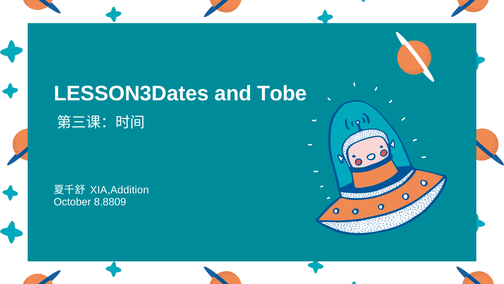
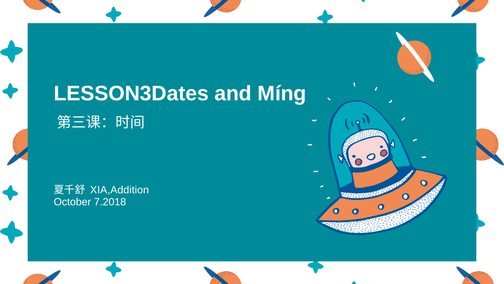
Tobe: Tobe -> Míng (282, 93)
8.8809: 8.8809 -> 7.2018 (110, 202)
